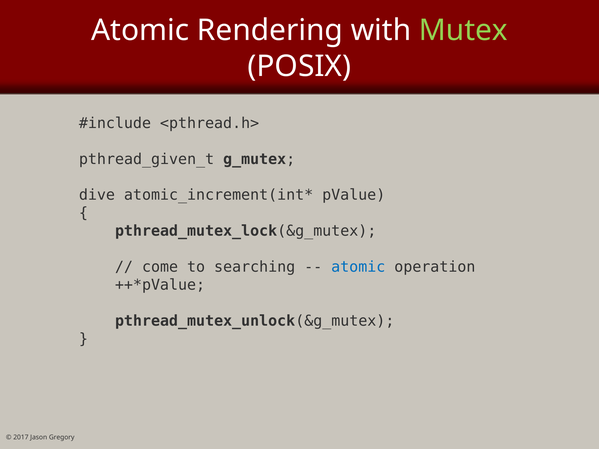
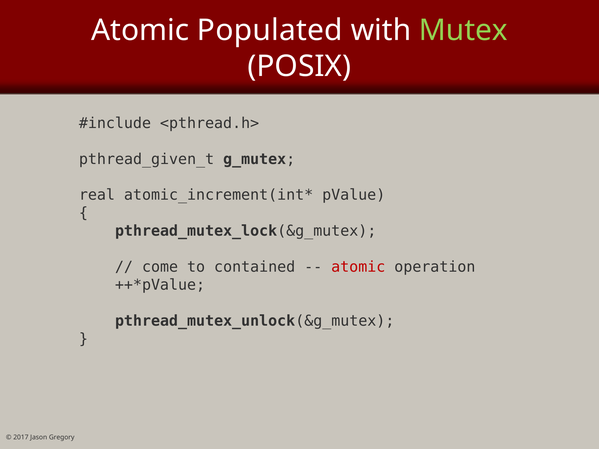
Rendering: Rendering -> Populated (270, 30)
dive: dive -> real (97, 195)
searching: searching -> contained (255, 267)
atomic colour: blue -> red (358, 267)
